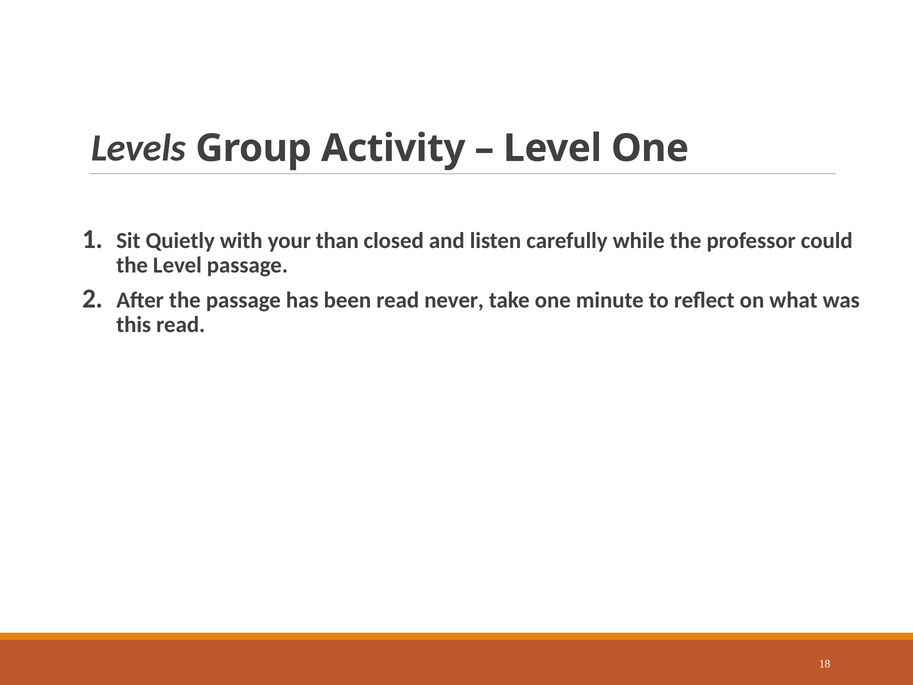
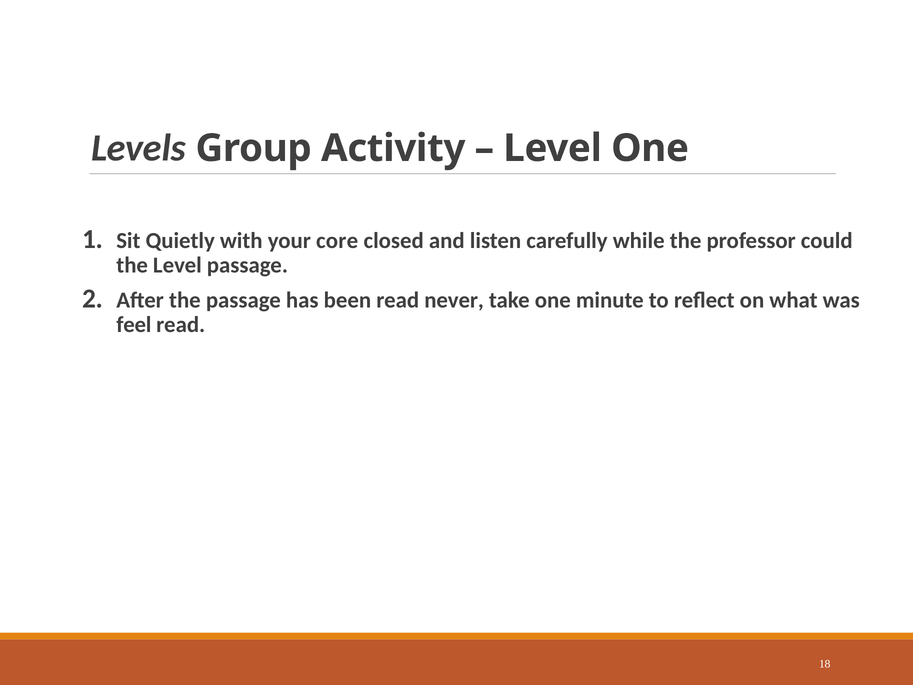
than: than -> core (337, 241)
this: this -> feel (134, 325)
